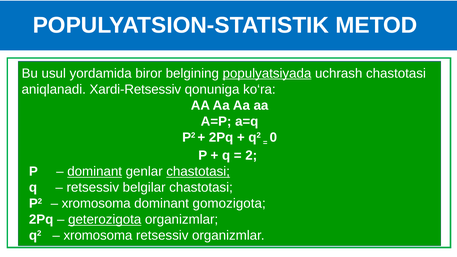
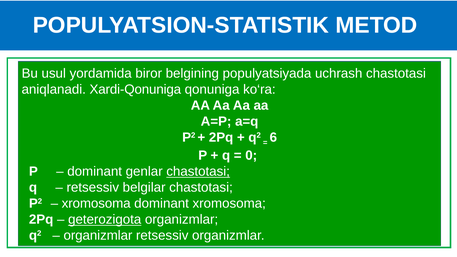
populyatsiyada underline: present -> none (267, 73)
Xardi-Retsessiv: Xardi-Retsessiv -> Xardi-Qonuniga (135, 89)
0: 0 -> 6 (273, 137)
2: 2 -> 0 (251, 156)
dominant underline: present -> none (95, 172)
dominant gomozigota: gomozigota -> xromosoma (229, 204)
xromosoma: xromosoma -> organizmlar (98, 236)
